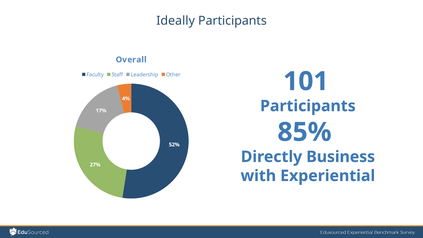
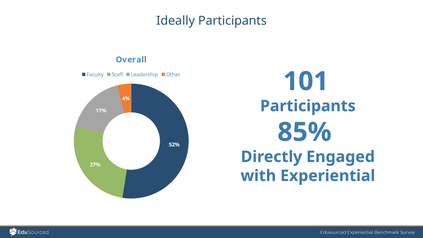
Business: Business -> Engaged (341, 157)
